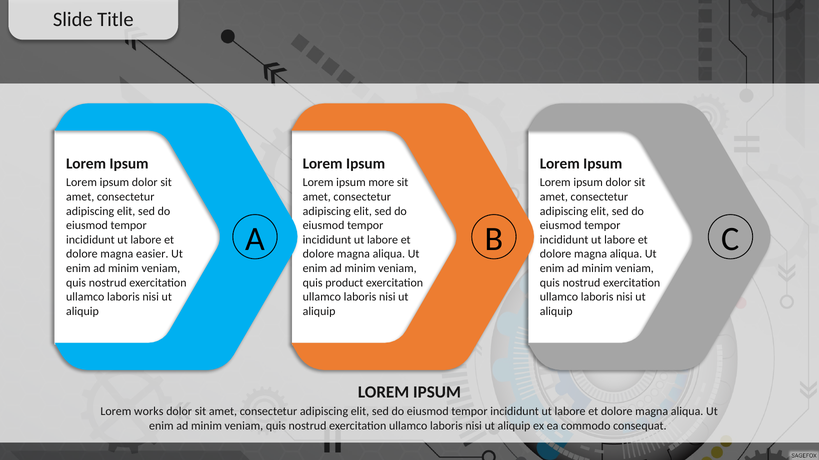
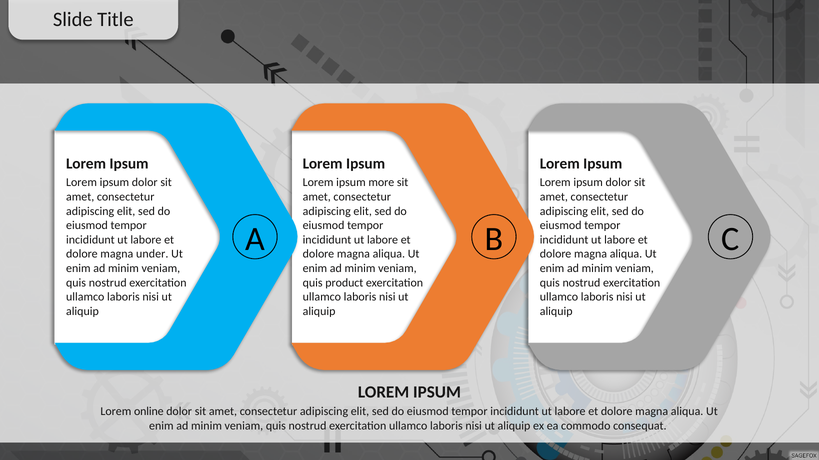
easier: easier -> under (152, 254)
works: works -> online (149, 412)
